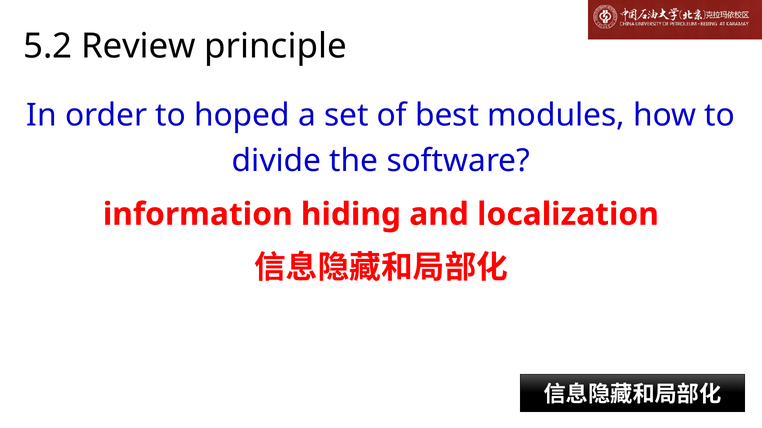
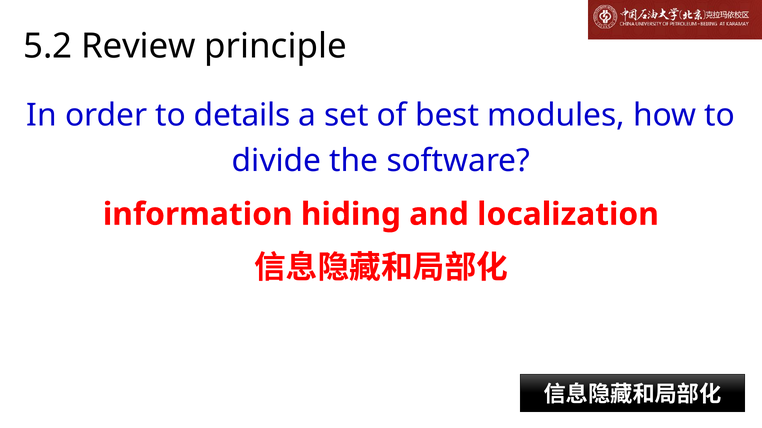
hoped: hoped -> details (242, 115)
